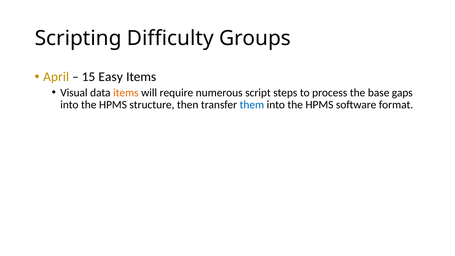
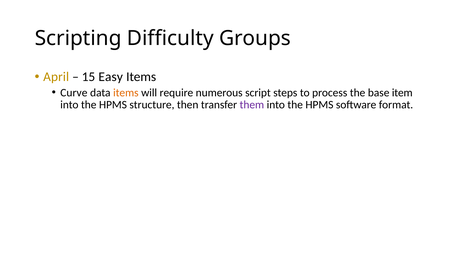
Visual: Visual -> Curve (74, 93)
gaps: gaps -> item (402, 93)
them colour: blue -> purple (252, 105)
